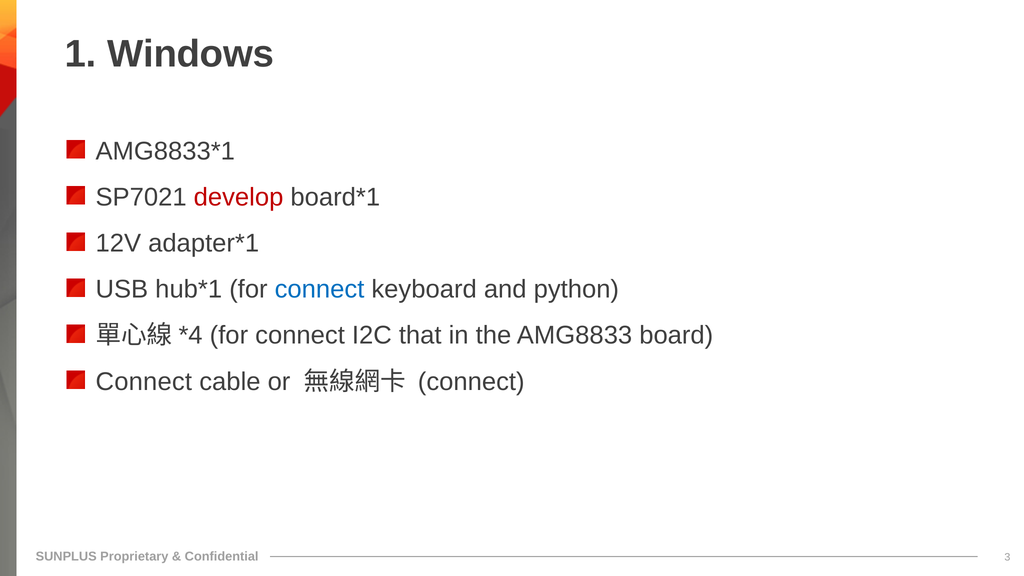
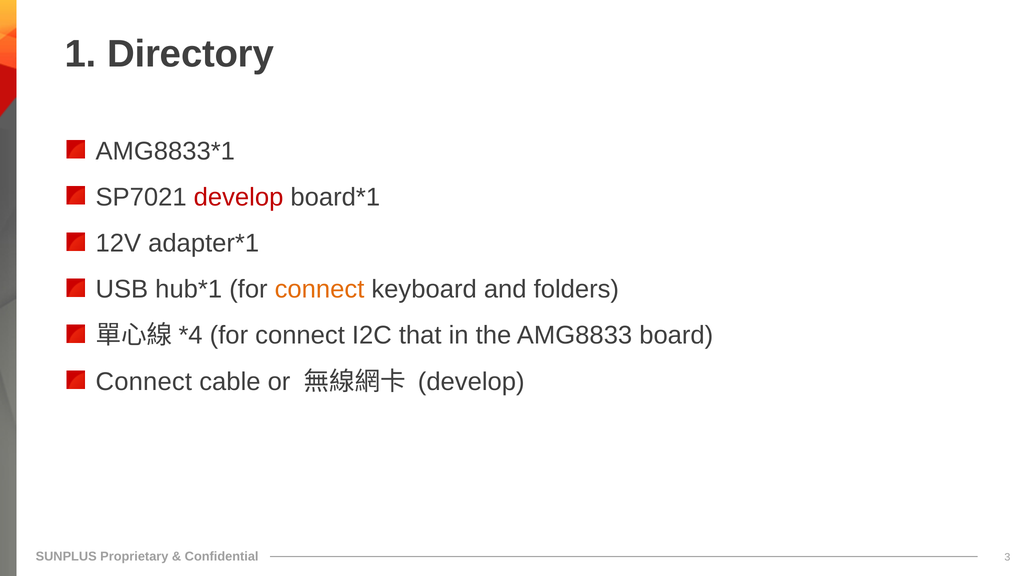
Windows: Windows -> Directory (191, 54)
connect colour: blue -> orange (320, 289)
python: python -> folders (576, 289)
connect: connect -> develop (471, 382)
